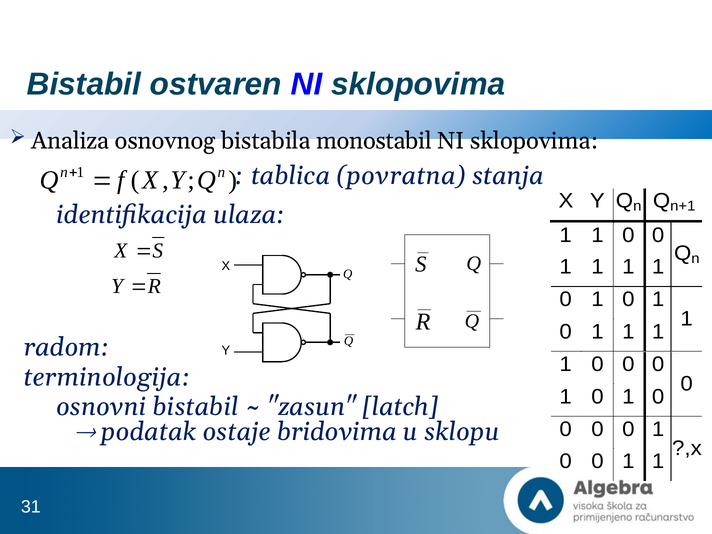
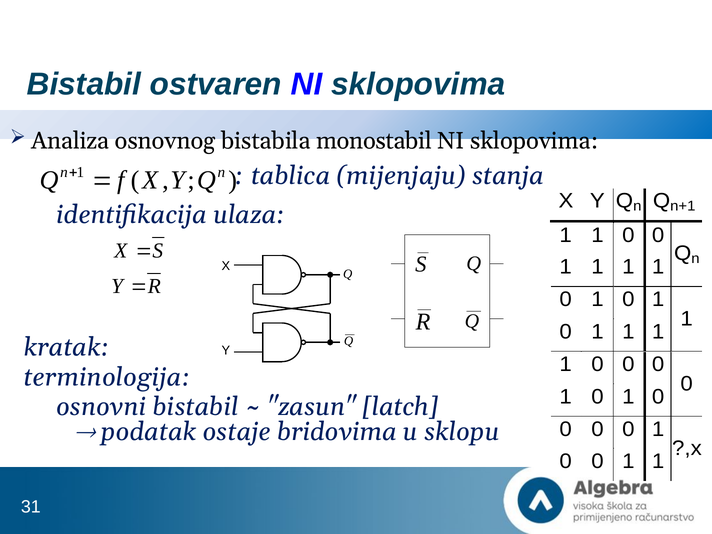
povratna: povratna -> mijenjaju (401, 176)
radom: radom -> kratak (67, 347)
